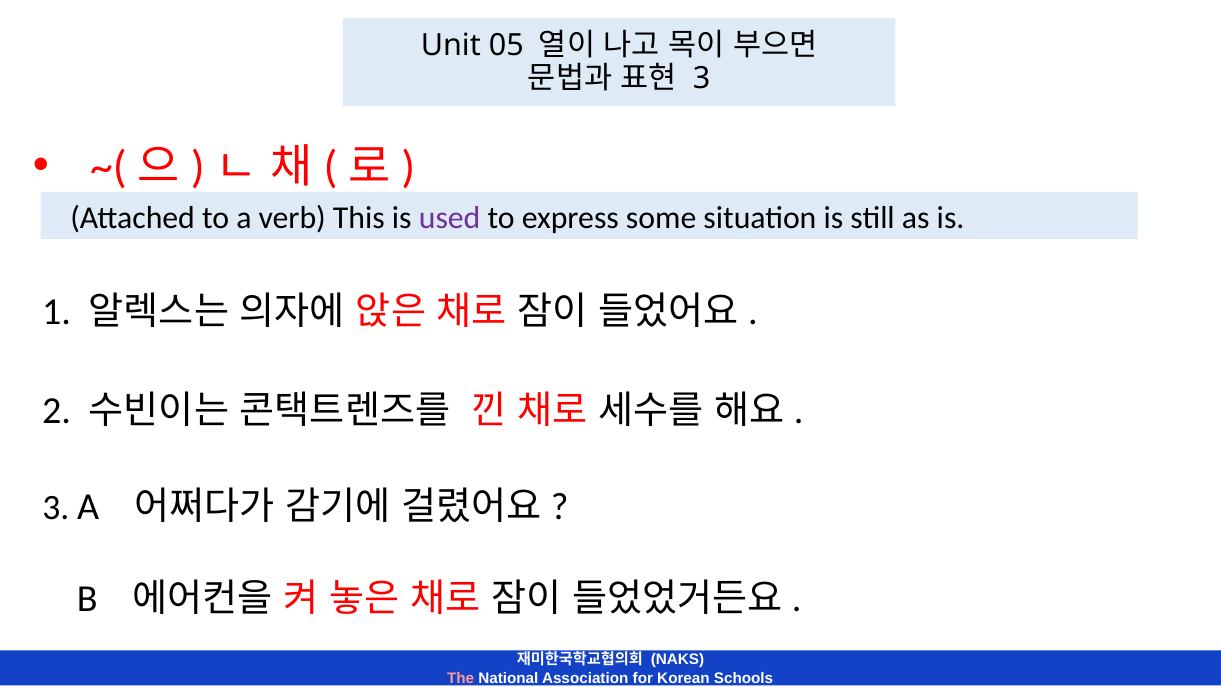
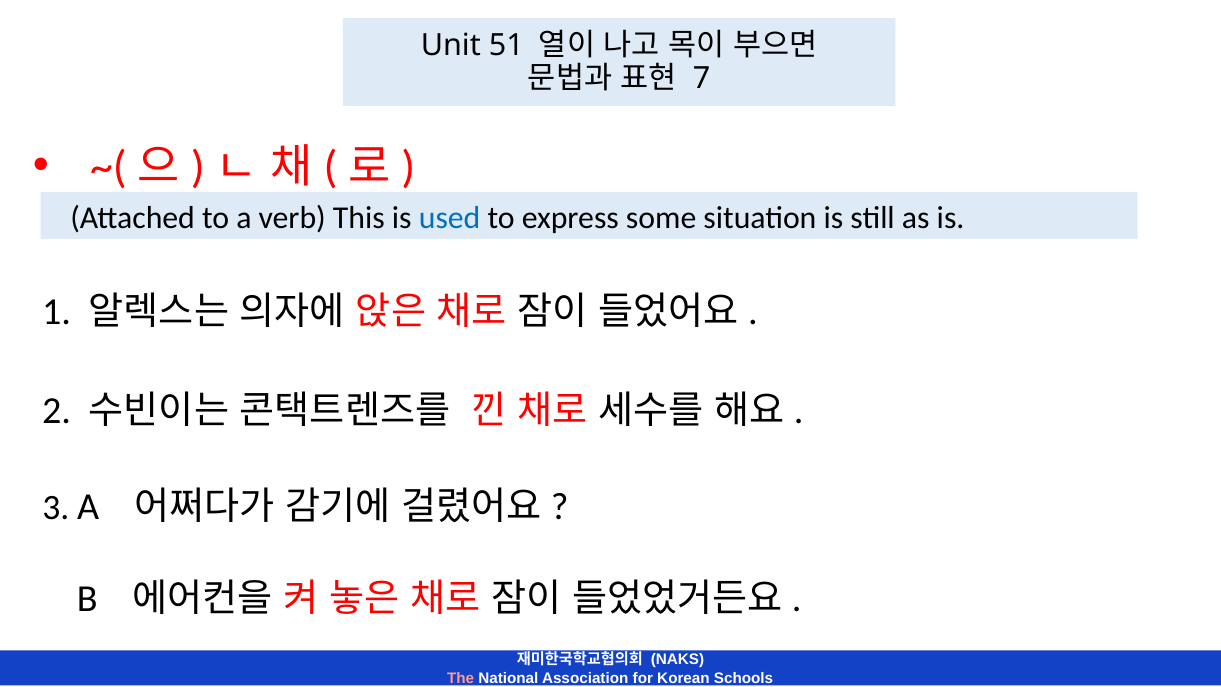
05: 05 -> 51 (506, 45)
3: 3 -> 7 (702, 78)
used colour: purple -> blue (450, 218)
